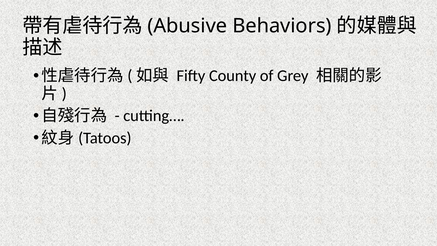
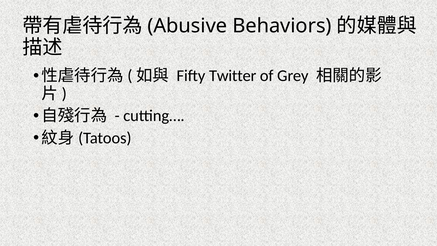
County: County -> Twitter (233, 76)
